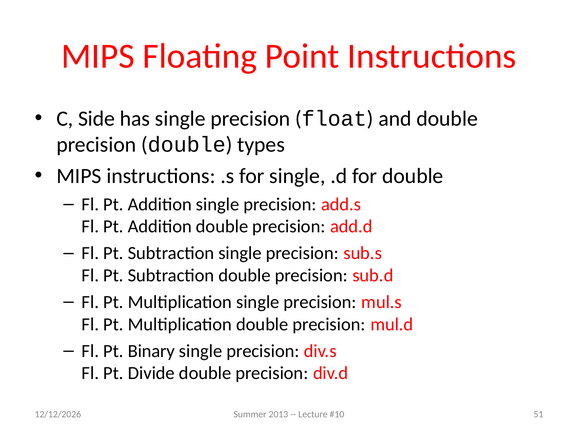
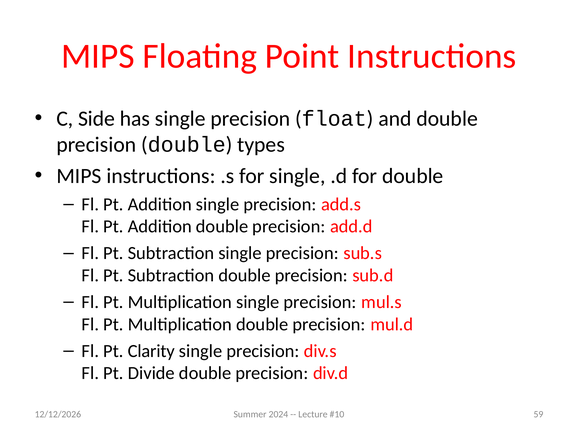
Binary: Binary -> Clarity (151, 351)
2013: 2013 -> 2024 (278, 414)
51: 51 -> 59 (538, 414)
